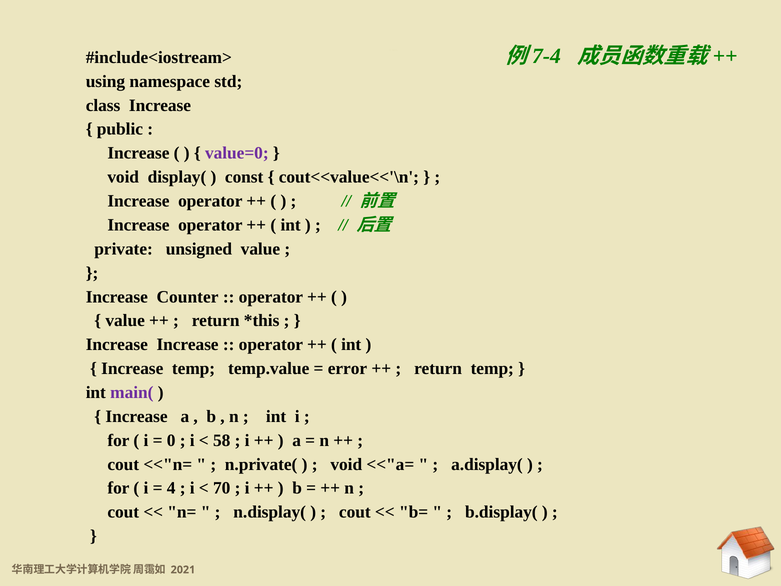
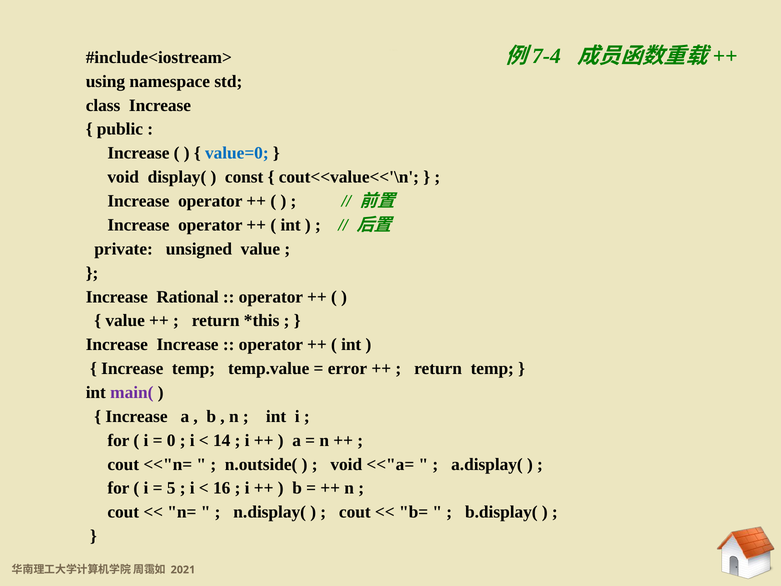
value=0 colour: purple -> blue (237, 153)
Counter: Counter -> Rational (188, 297)
58: 58 -> 14 (222, 440)
n.private(: n.private( -> n.outside( (261, 464)
4: 4 -> 5 (171, 488)
70: 70 -> 16 (222, 488)
